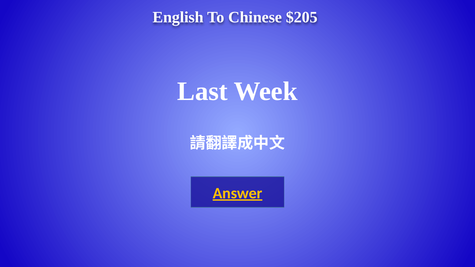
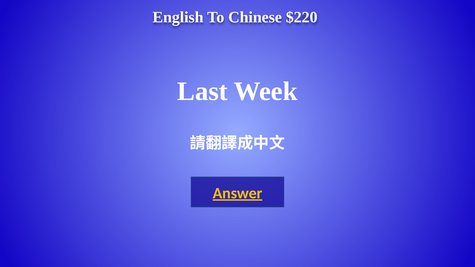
$205: $205 -> $220 (302, 17)
